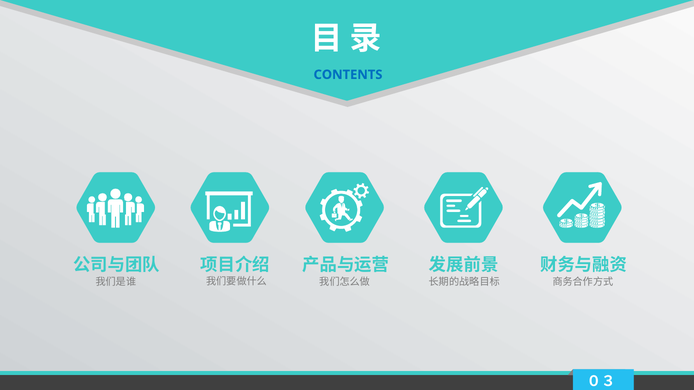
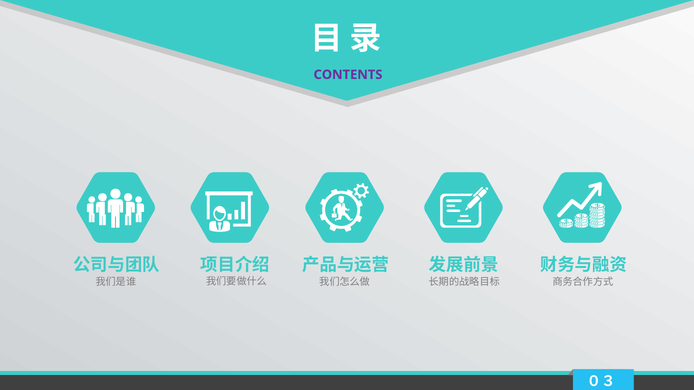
CONTENTS colour: blue -> purple (348, 75)
